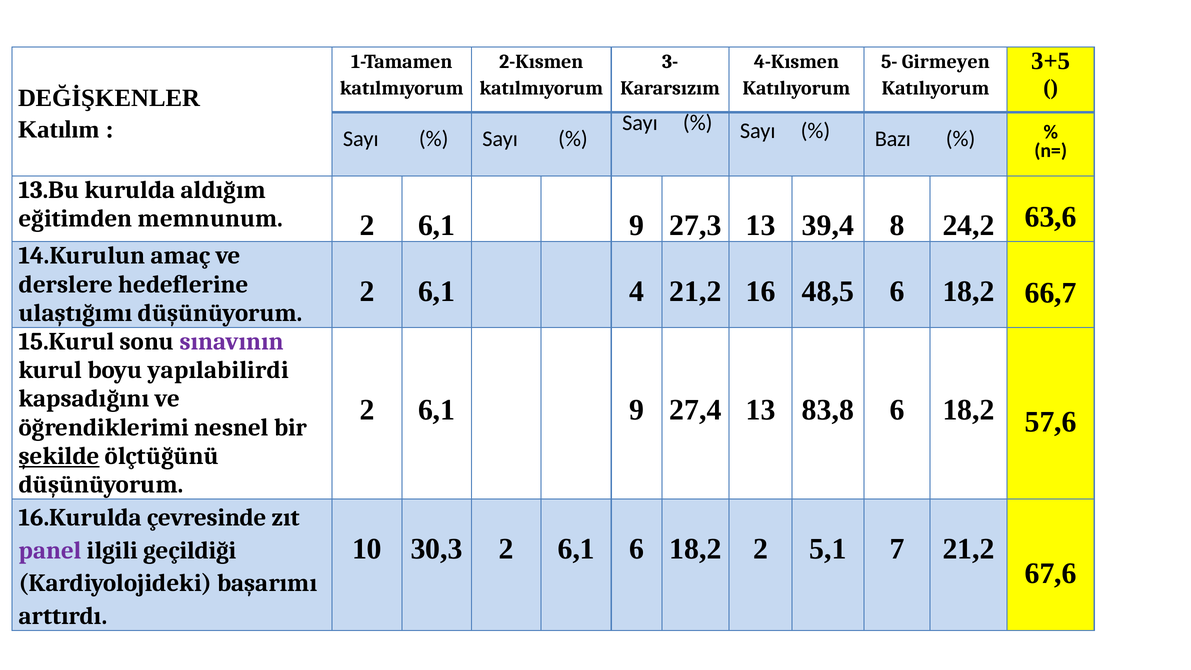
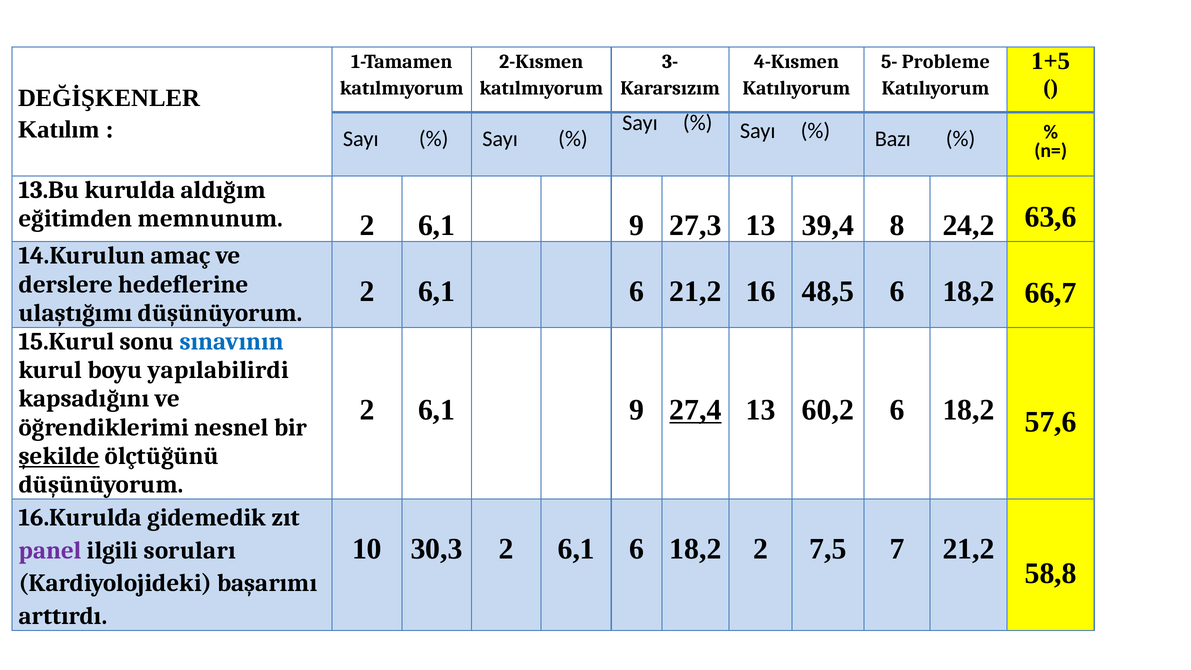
3+5: 3+5 -> 1+5 (1051, 61)
Girmeyen: Girmeyen -> Probleme (946, 62)
4: 4 -> 6 (637, 291)
sınavının colour: purple -> blue (232, 342)
27,4 underline: none -> present (696, 410)
83,8: 83,8 -> 60,2 (828, 410)
çevresinde: çevresinde -> gidemedik (207, 517)
5,1: 5,1 -> 7,5 (828, 549)
geçildiği: geçildiği -> soruları (190, 550)
67,6: 67,6 -> 58,8 (1051, 573)
